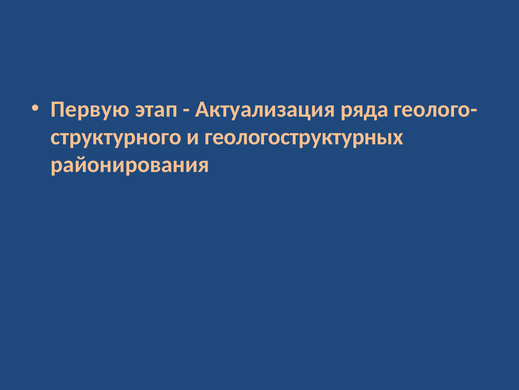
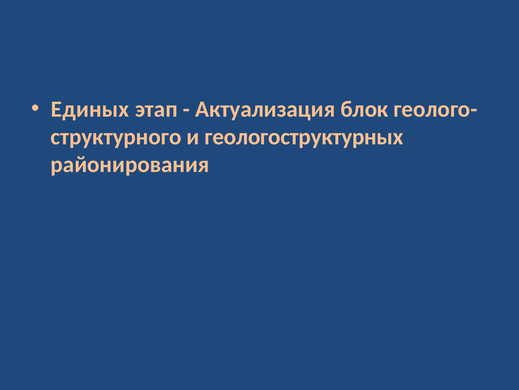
Первую: Первую -> Единых (90, 109)
ряда: ряда -> блок (364, 109)
